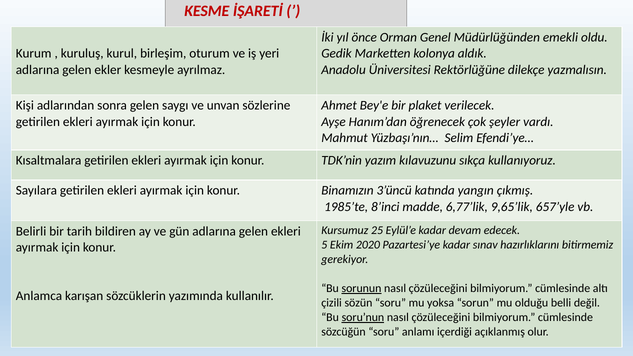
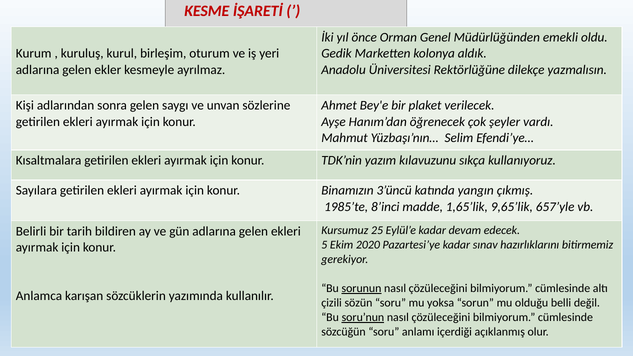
6,77’lik: 6,77’lik -> 1,65’lik (467, 207)
